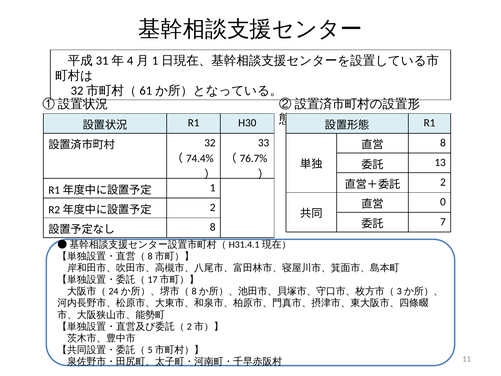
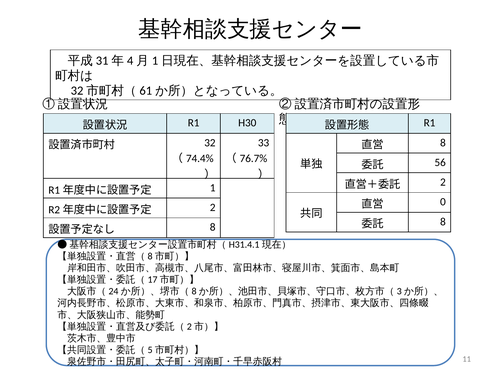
13: 13 -> 56 (440, 162)
7: 7 -> 8 (443, 222)
